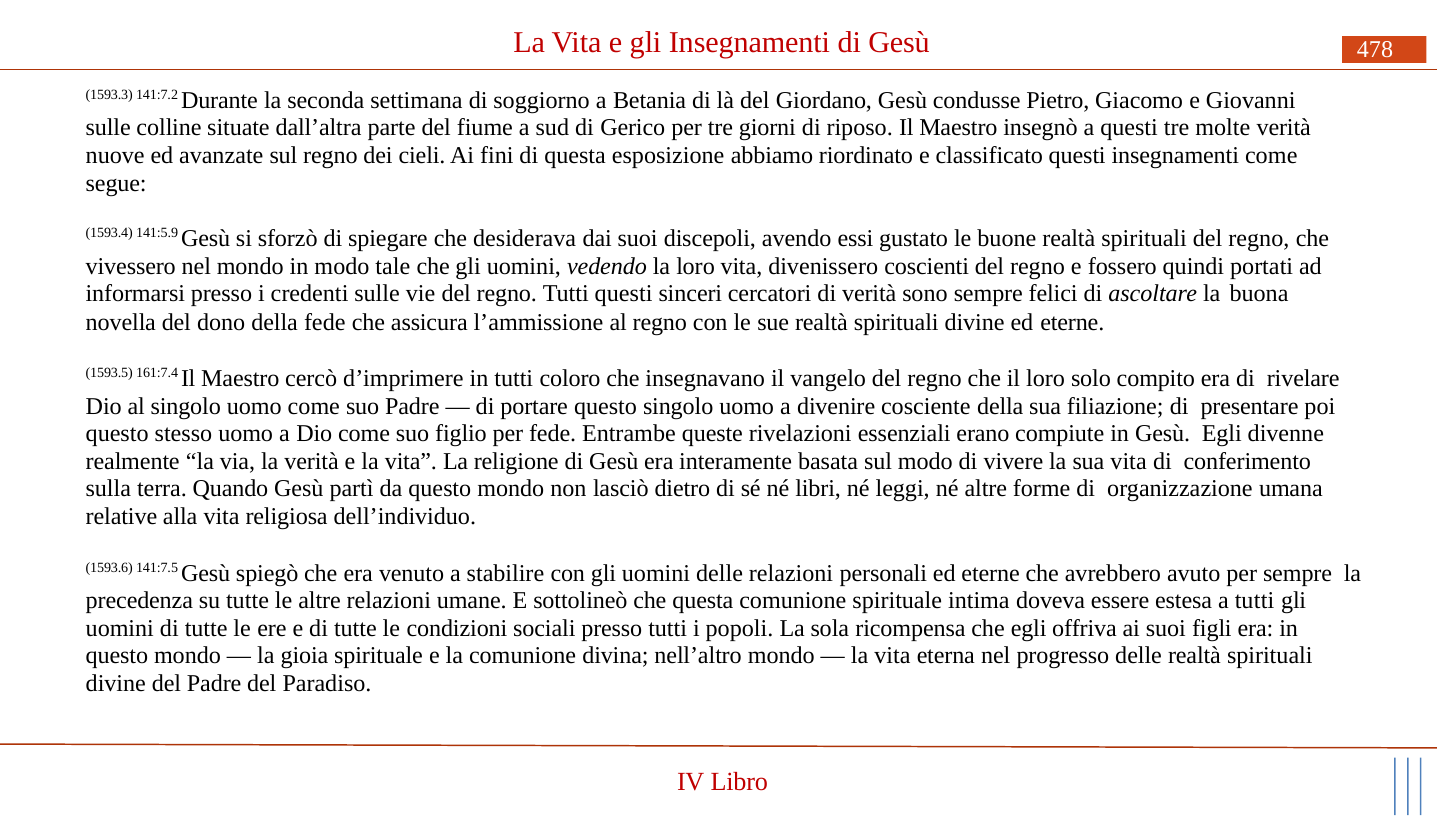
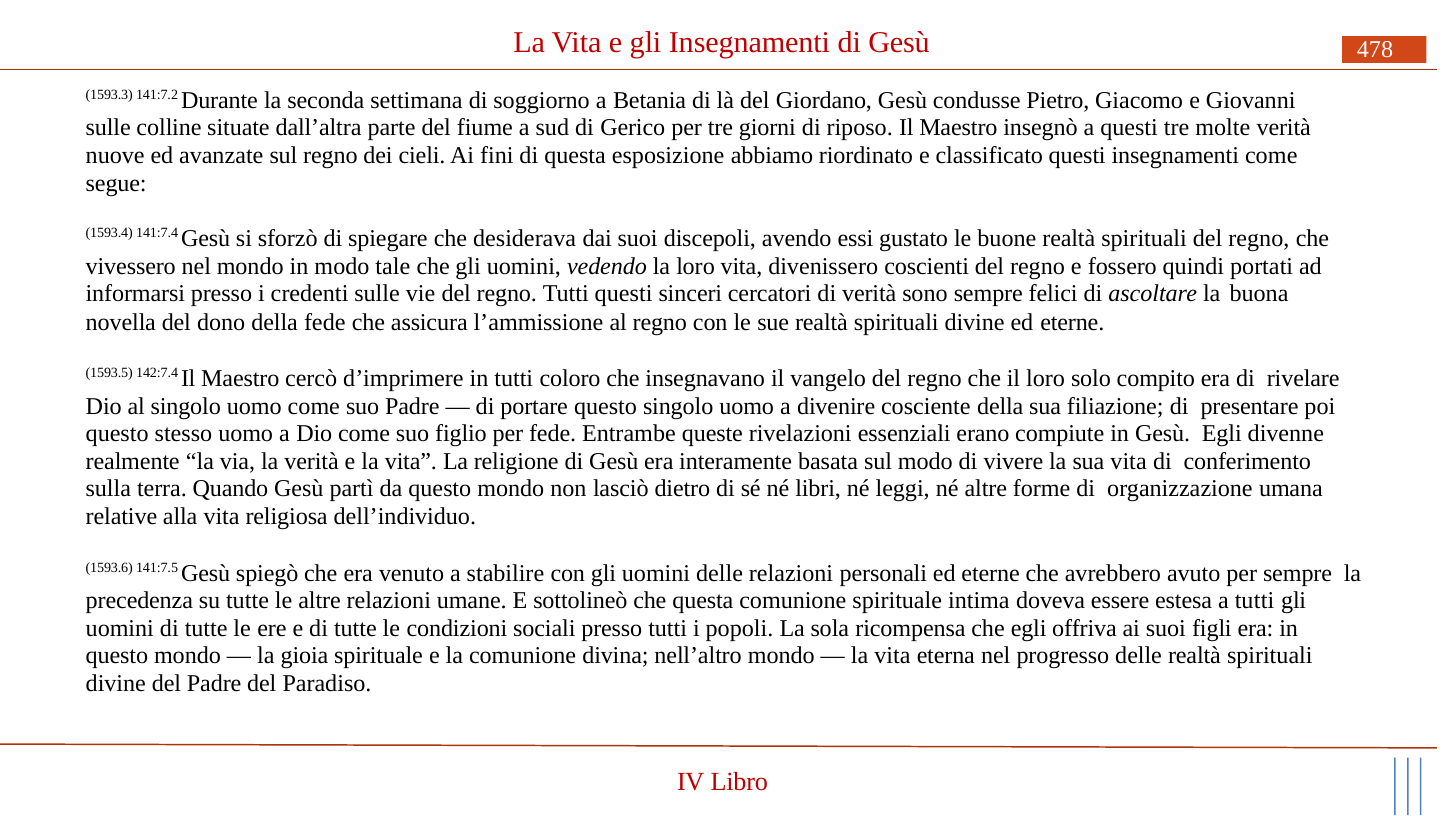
141:5.9: 141:5.9 -> 141:7.4 (157, 233)
161:7.4: 161:7.4 -> 142:7.4 (157, 373)
